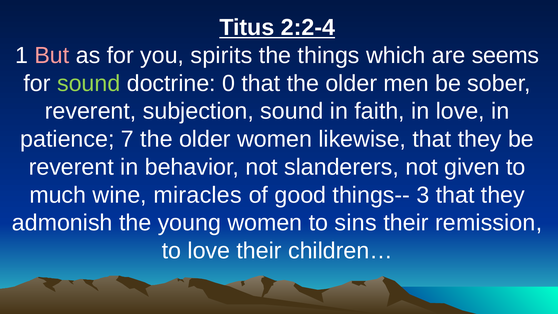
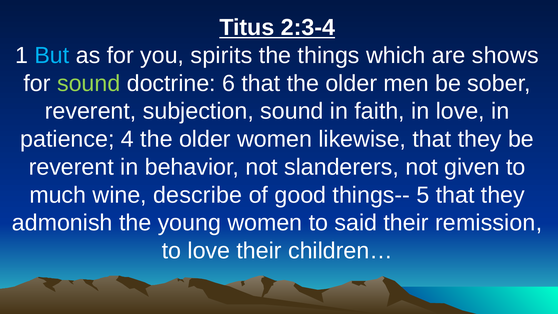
2:2-4: 2:2-4 -> 2:3-4 (308, 28)
But colour: pink -> light blue (52, 55)
seems: seems -> shows (505, 55)
0: 0 -> 6 (229, 83)
7: 7 -> 4 (127, 139)
miracles: miracles -> describe (198, 195)
3: 3 -> 5 (423, 195)
sins: sins -> said (356, 223)
